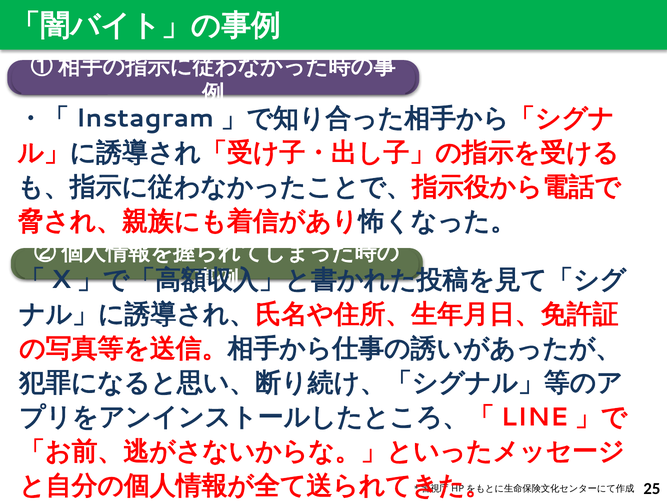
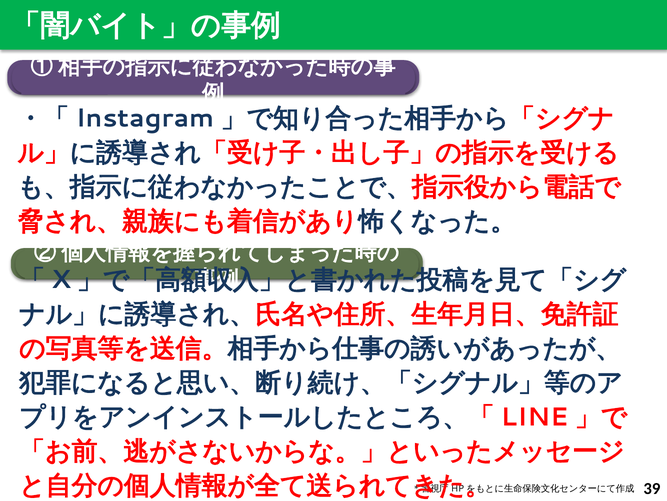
25: 25 -> 39 (652, 488)
